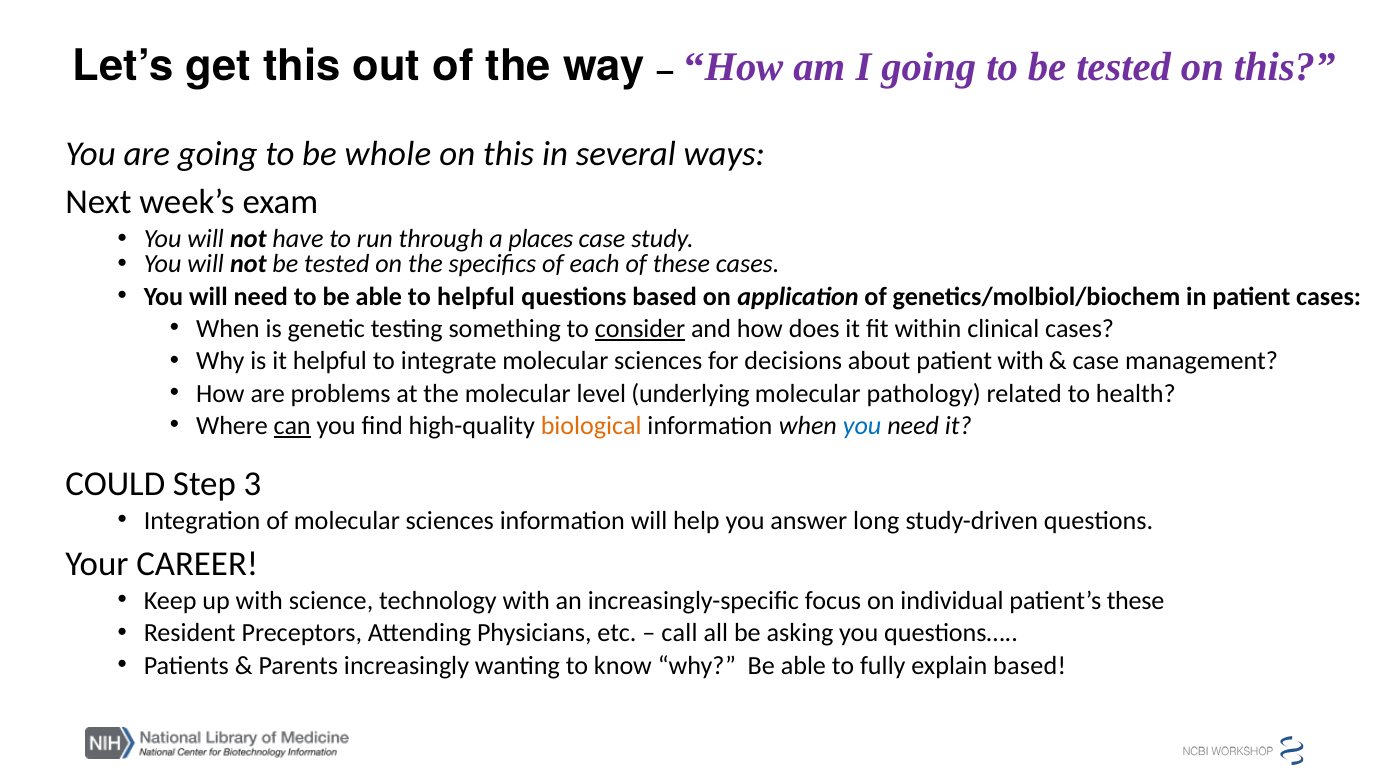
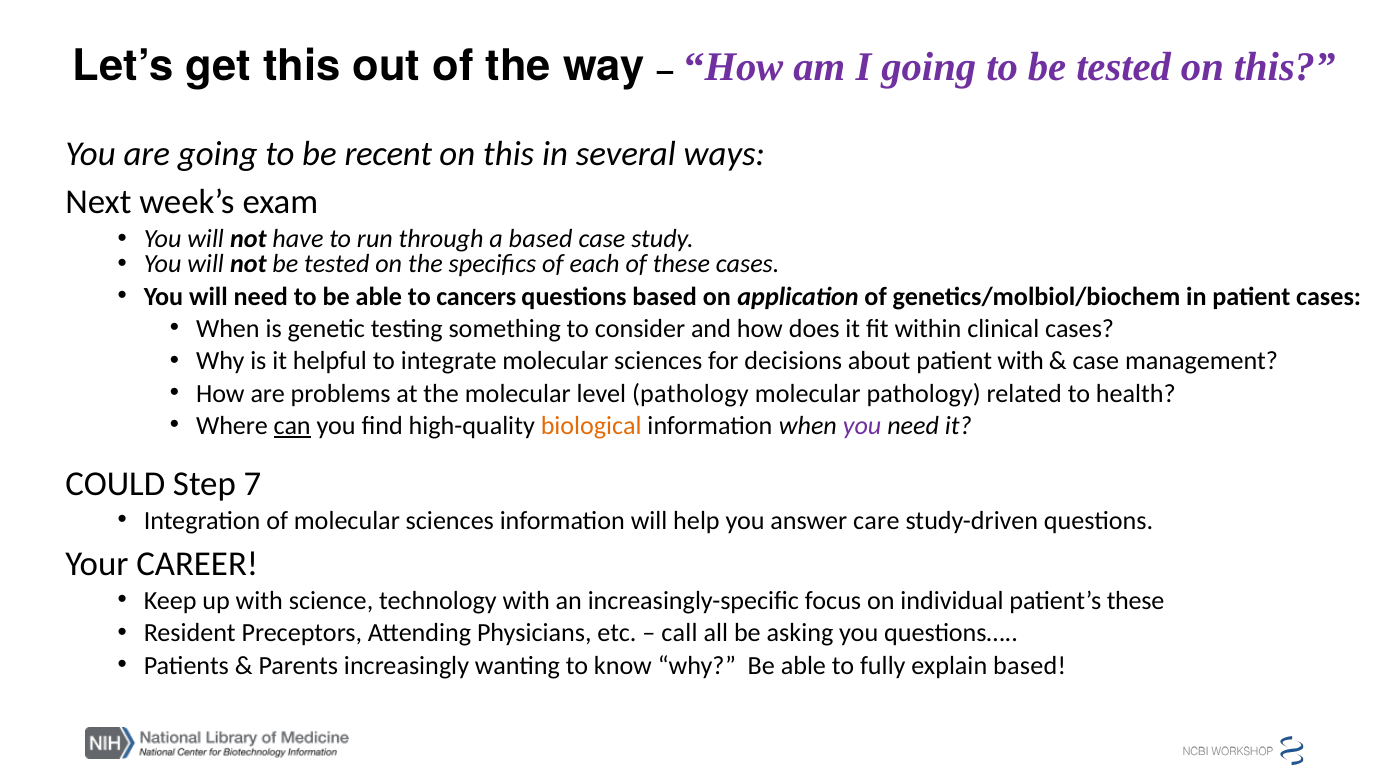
whole: whole -> recent (388, 154)
a places: places -> based (541, 239)
to helpful: helpful -> cancers (476, 297)
consider underline: present -> none (640, 329)
level underlying: underlying -> pathology (690, 394)
you colour: blue -> purple (862, 426)
3: 3 -> 7 (253, 484)
long: long -> care (876, 521)
